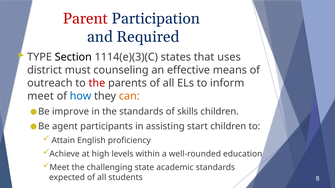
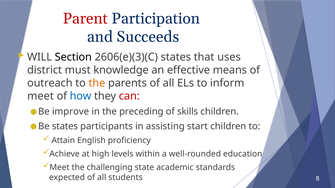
Required: Required -> Succeeds (148, 37)
TYPE: TYPE -> WILL (40, 57)
1114(e)(3)(C: 1114(e)(3)(C -> 2606(e)(3)(C (126, 57)
counseling: counseling -> knowledge (121, 70)
the colour: red -> orange (97, 83)
can colour: orange -> red (129, 96)
the standards: standards -> preceding (141, 112)
Be agent: agent -> states (65, 127)
